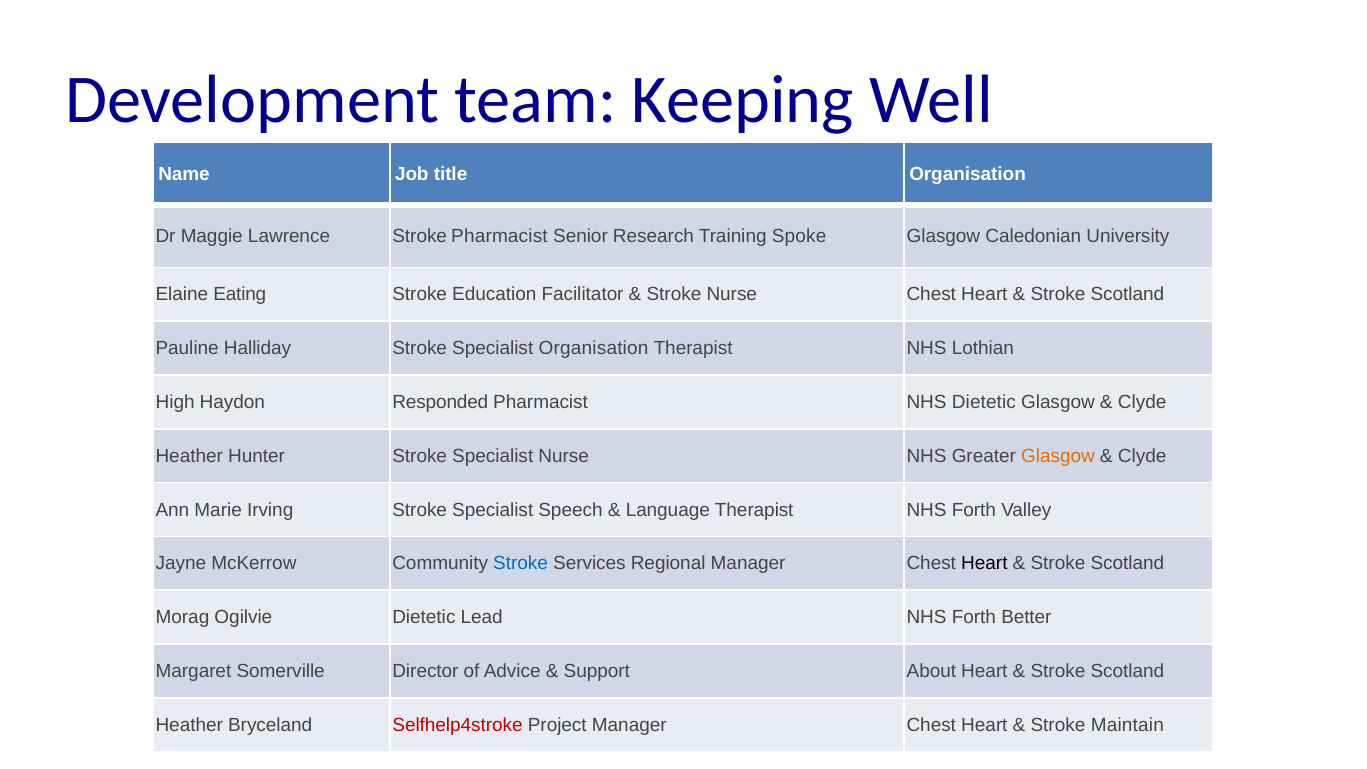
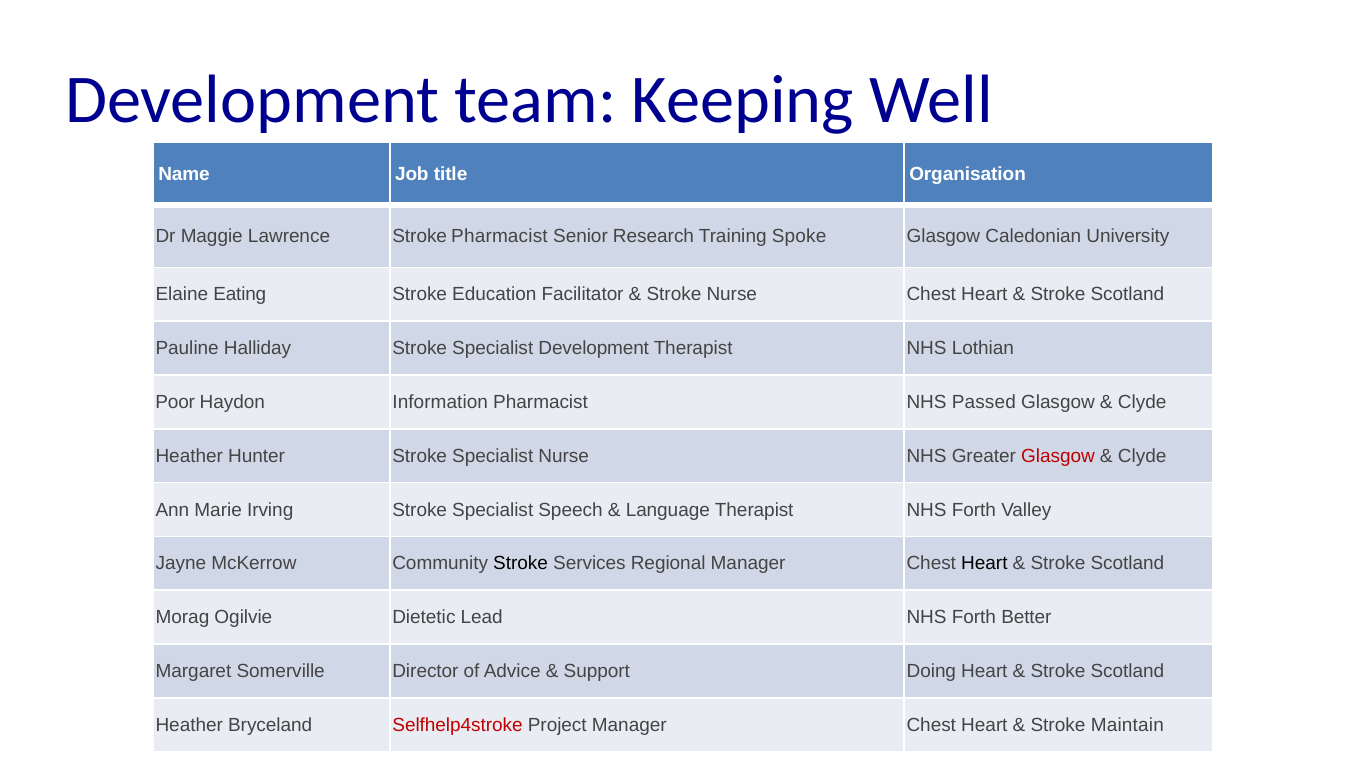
Specialist Organisation: Organisation -> Development (594, 348)
High: High -> Poor (175, 402)
Responded: Responded -> Information (440, 402)
NHS Dietetic: Dietetic -> Passed (984, 402)
Glasgow colour: orange -> red (1058, 456)
Stroke colour: blue -> black (521, 564)
About: About -> Doing (931, 671)
